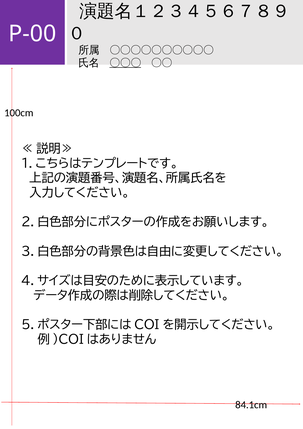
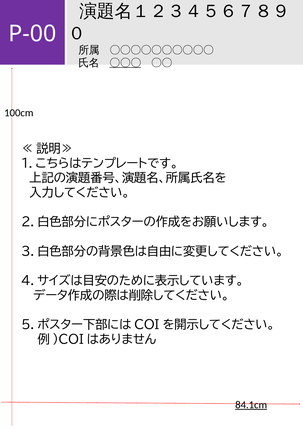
84.1cm underline: none -> present (251, 404)
